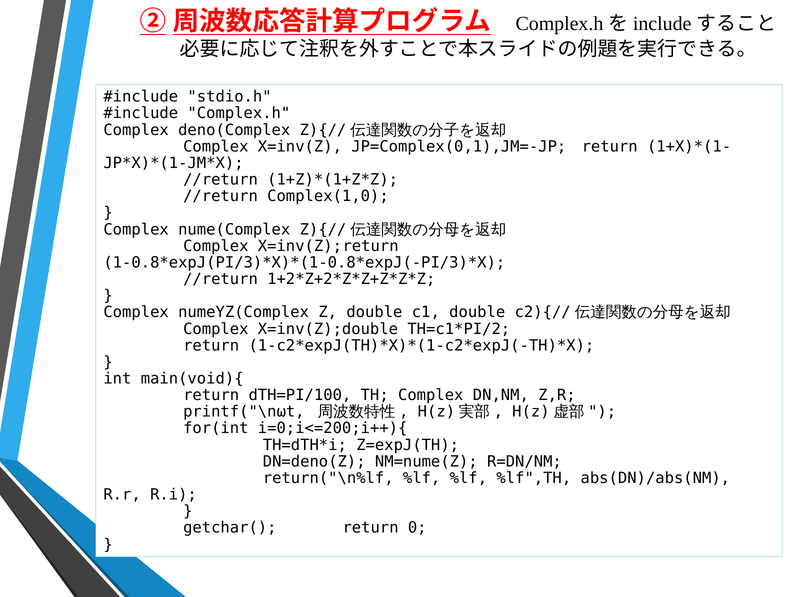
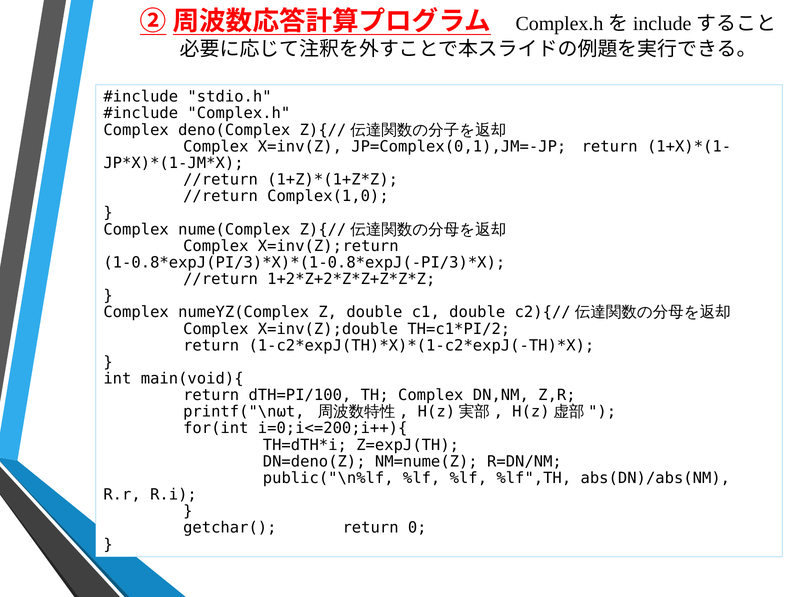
return("\n%lf: return("\n%lf -> public("\n%lf (328, 479)
